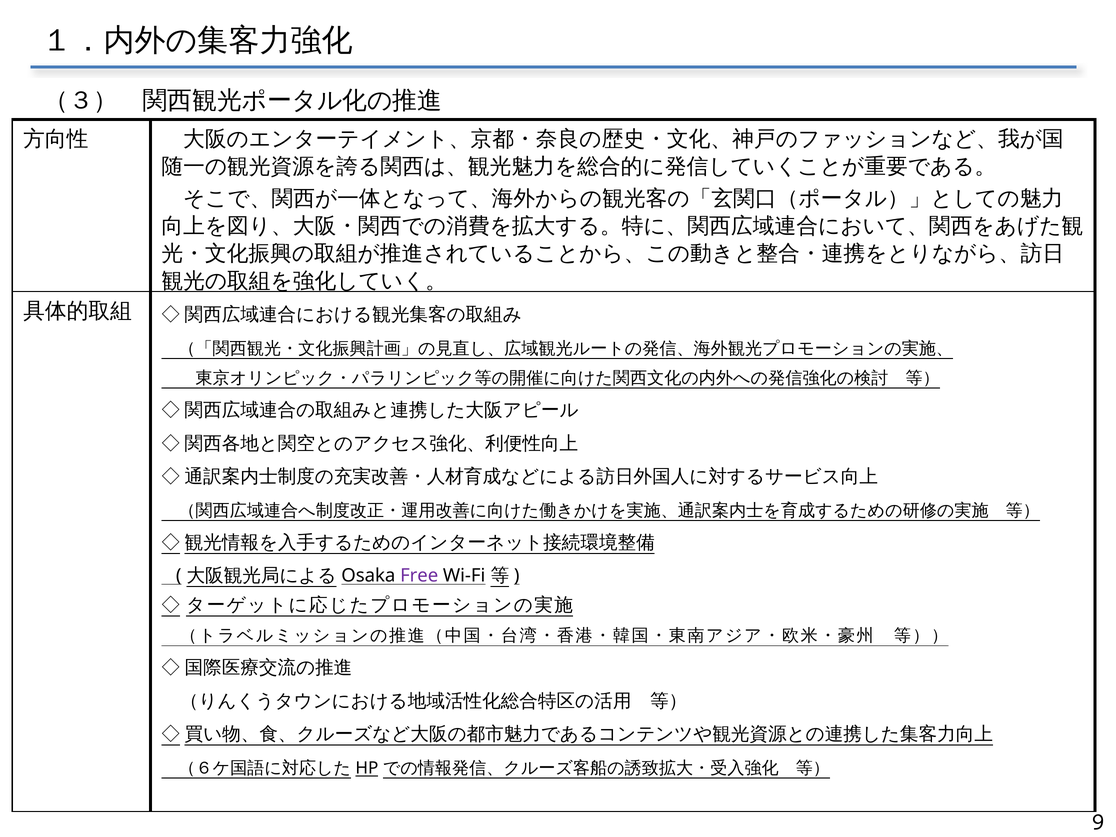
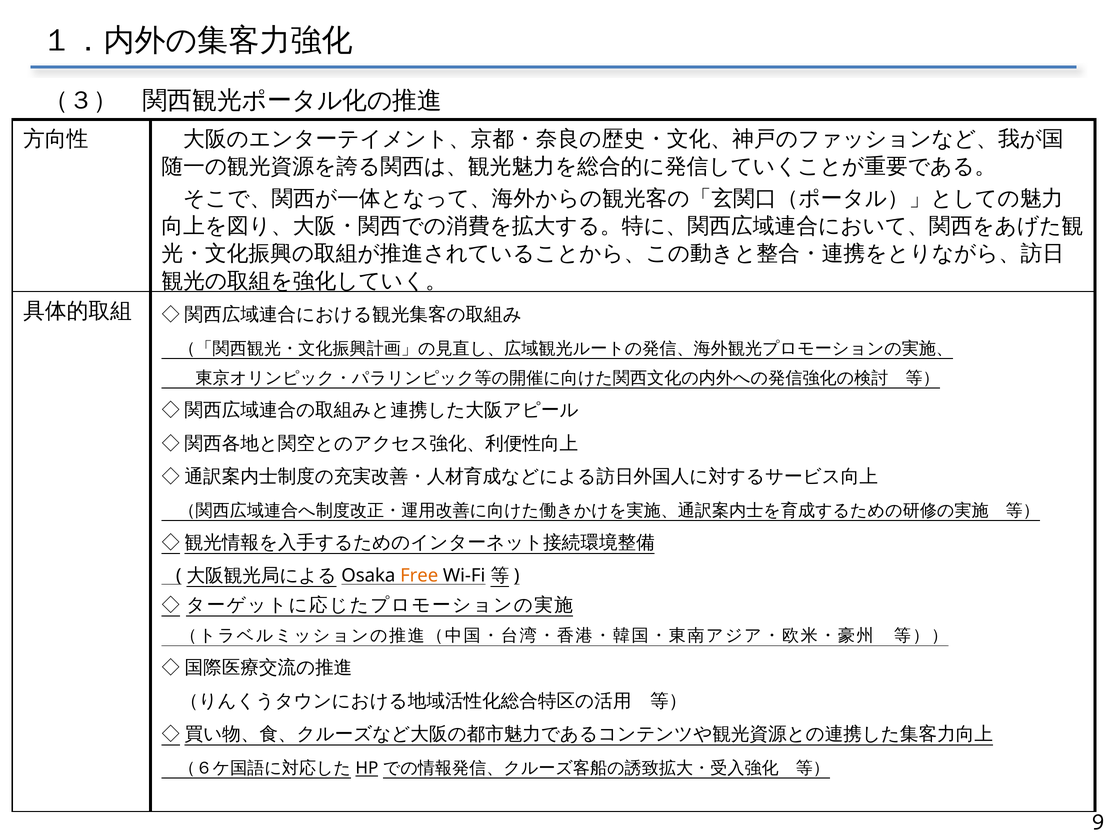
Free colour: purple -> orange (419, 576)
